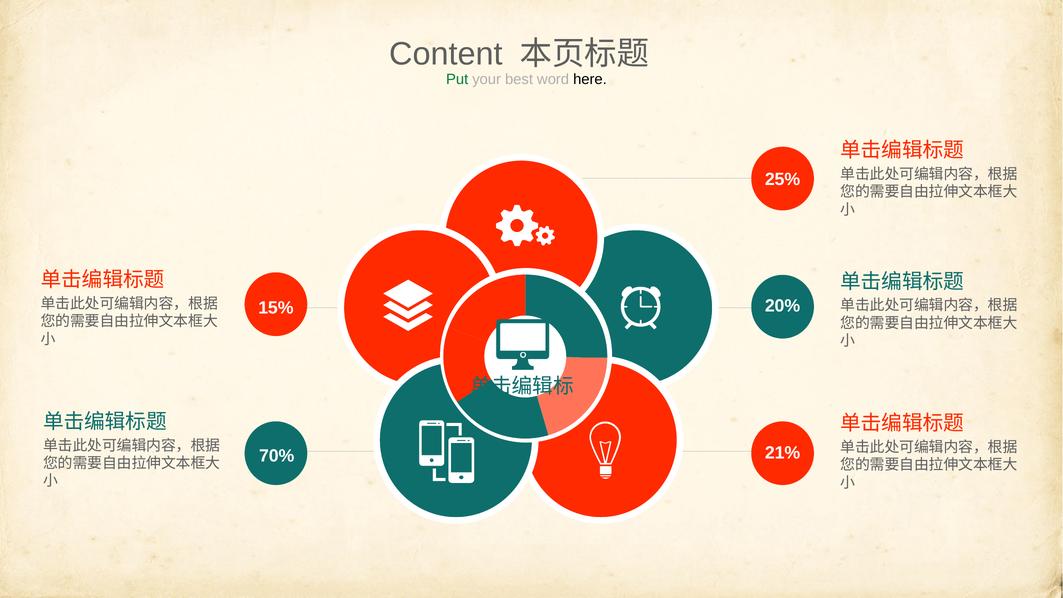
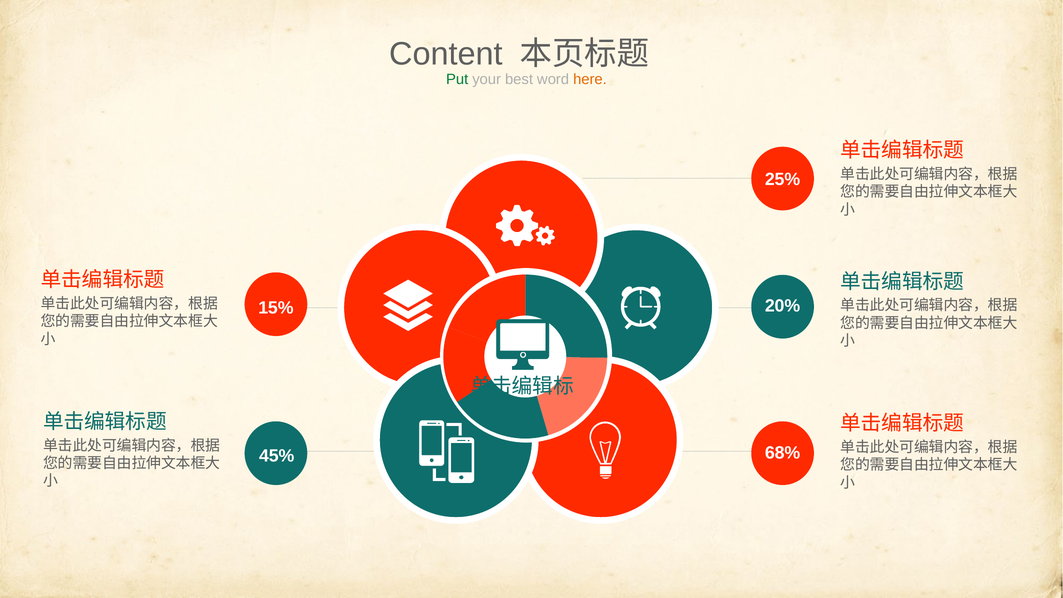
here colour: black -> orange (590, 79)
21%: 21% -> 68% (783, 453)
70%: 70% -> 45% (277, 456)
